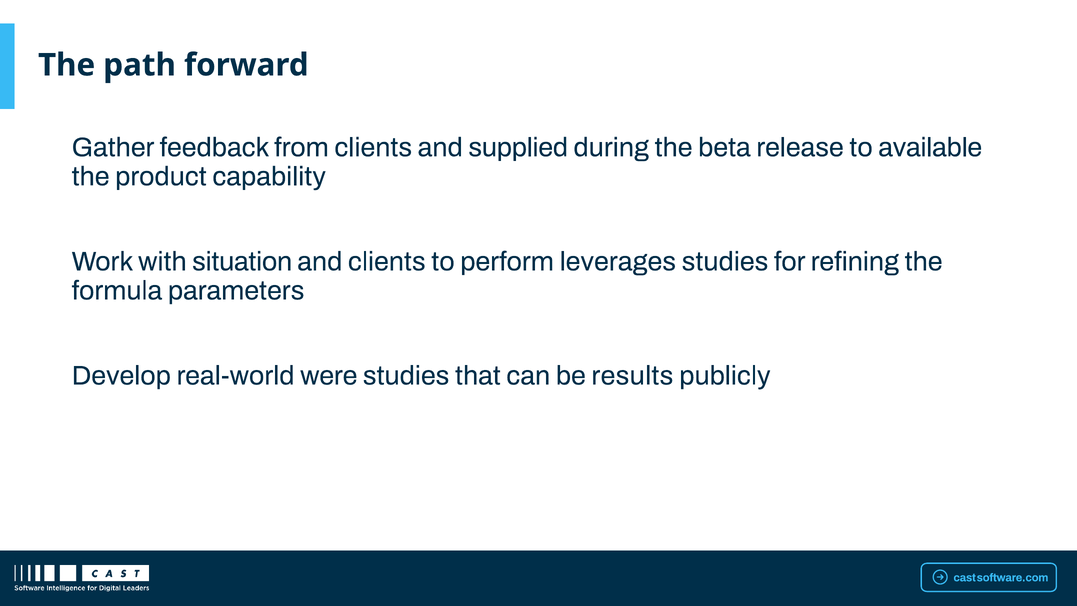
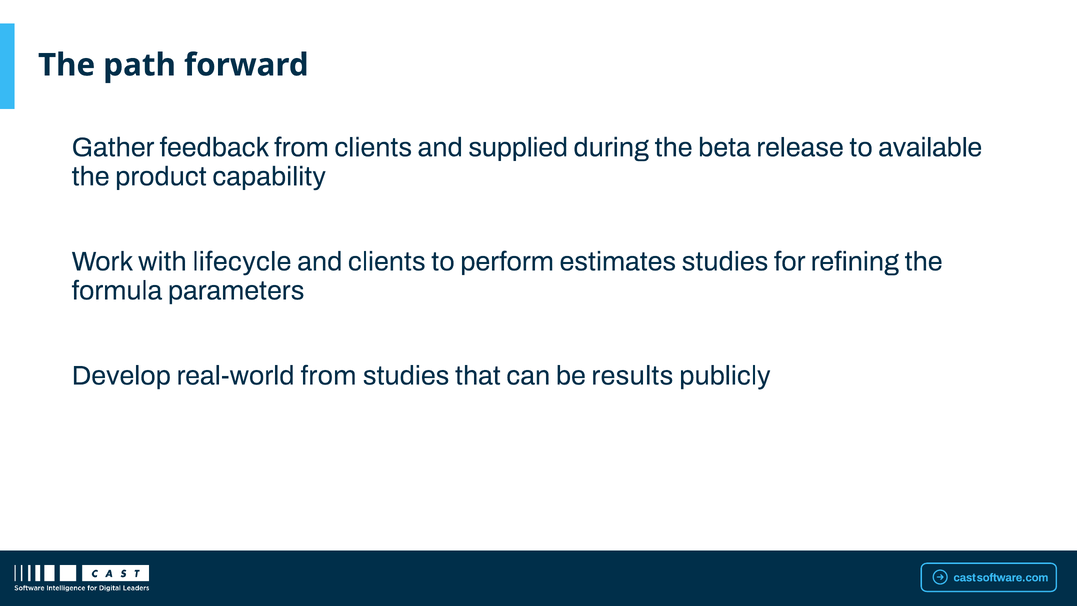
situation: situation -> lifecycle (242, 261)
leverages: leverages -> estimates (618, 261)
real-world were: were -> from (328, 376)
